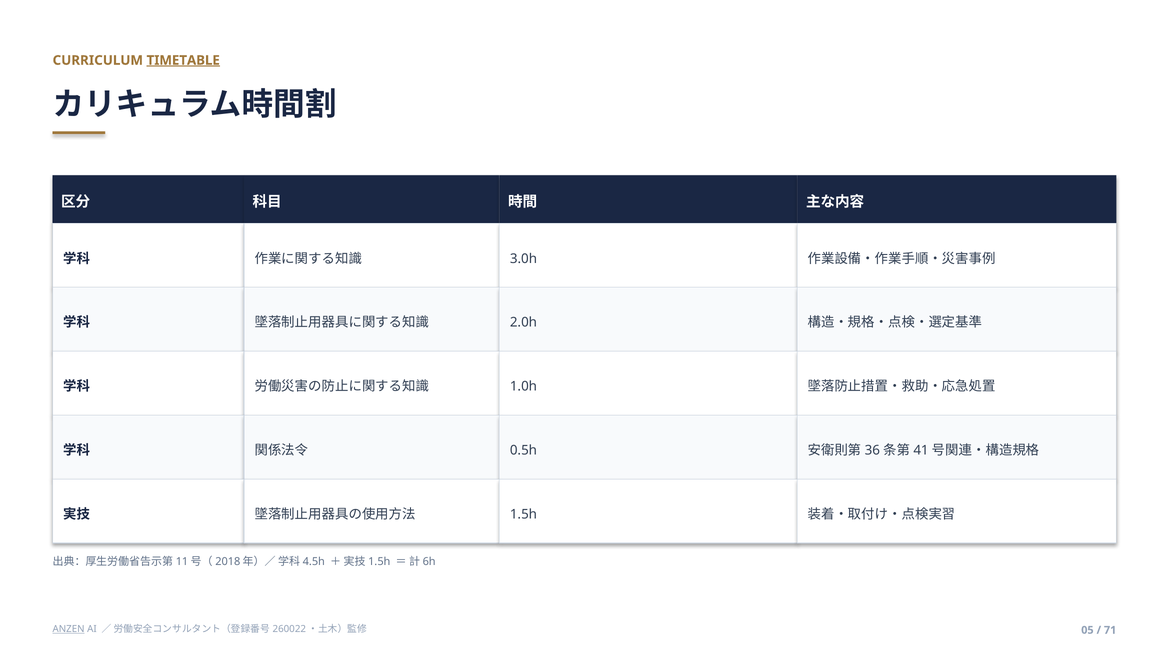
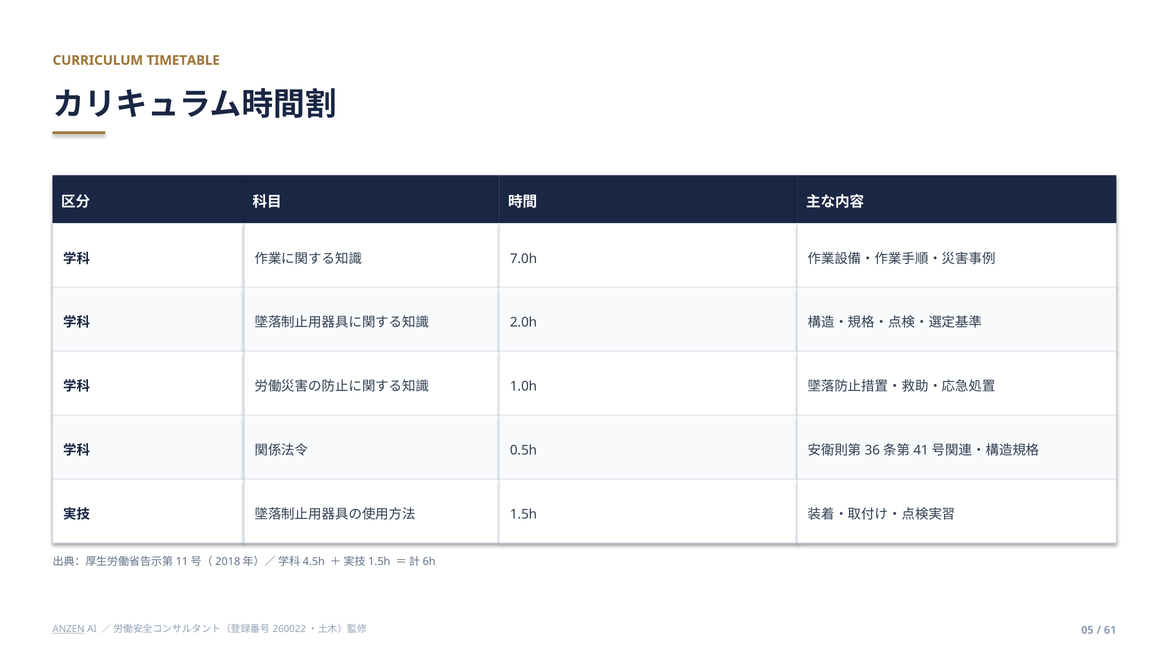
TIMETABLE underline: present -> none (183, 60)
3.0h: 3.0h -> 7.0h (523, 259)
71: 71 -> 61 (1110, 631)
